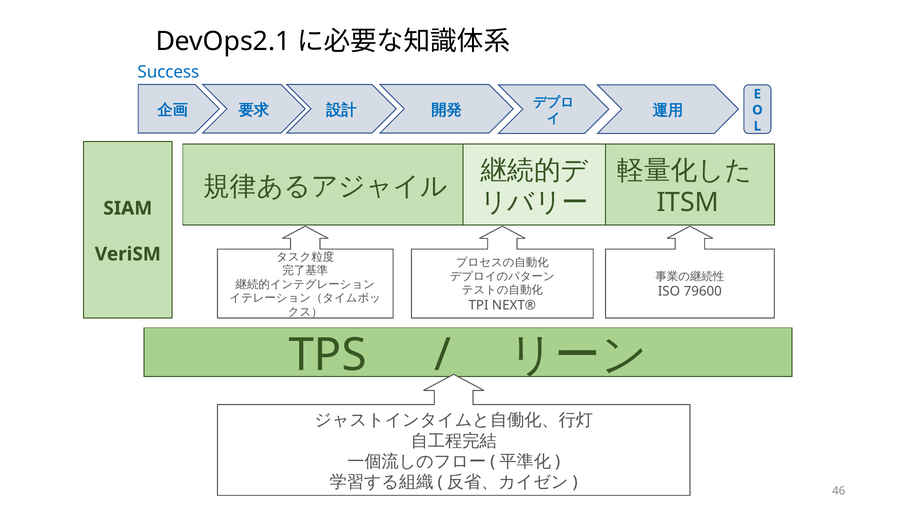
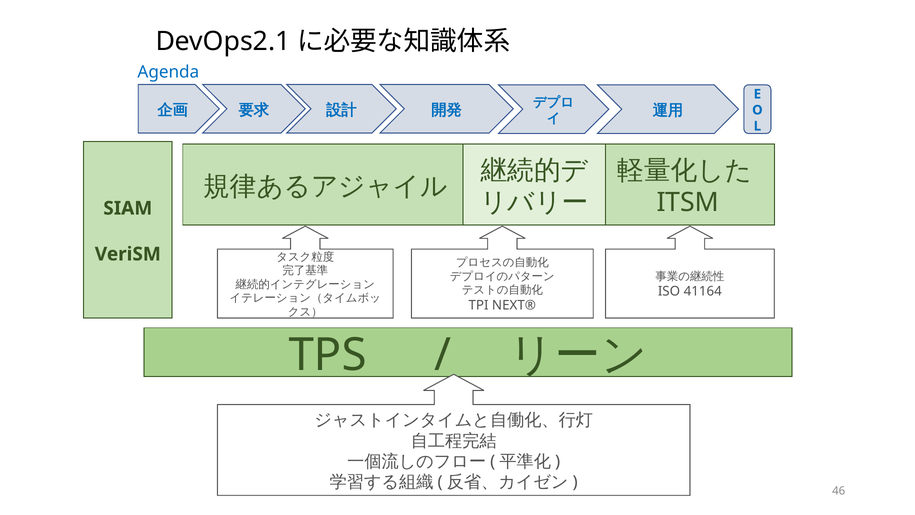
Success: Success -> Agenda (168, 72)
79600: 79600 -> 41164 (703, 291)
